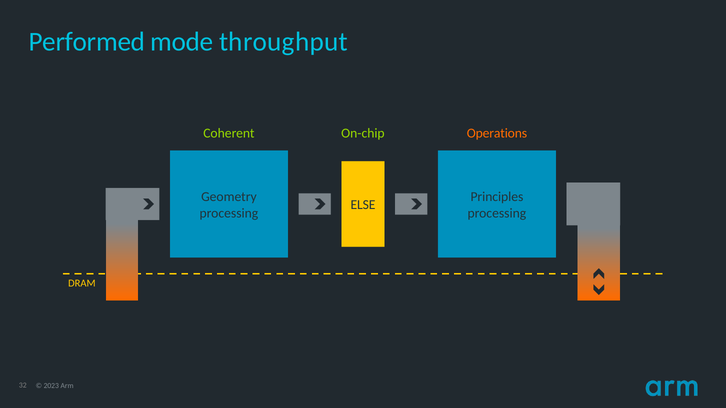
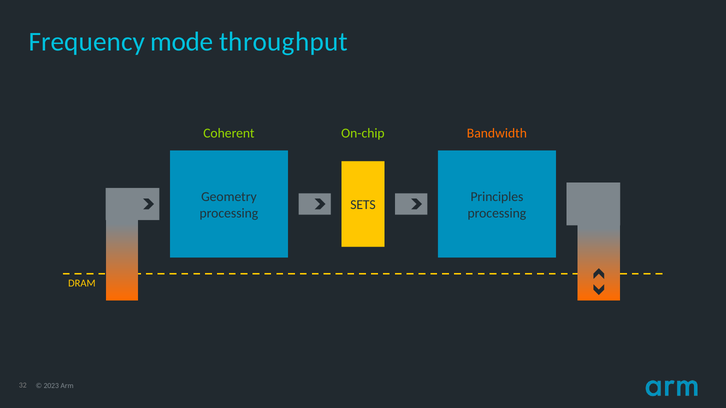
Performed: Performed -> Frequency (87, 42)
Operations: Operations -> Bandwidth (497, 133)
ELSE: ELSE -> SETS (363, 205)
